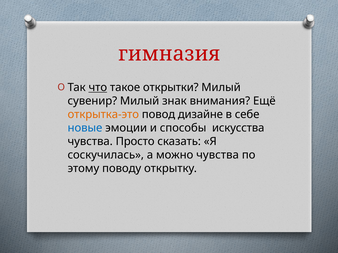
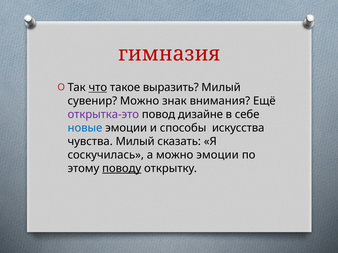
открытки: открытки -> выразить (171, 88)
сувенир Милый: Милый -> Можно (140, 101)
открытка-это colour: orange -> purple (103, 115)
чувства Просто: Просто -> Милый (135, 142)
можно чувства: чувства -> эмоции (218, 155)
поводу underline: none -> present (122, 169)
